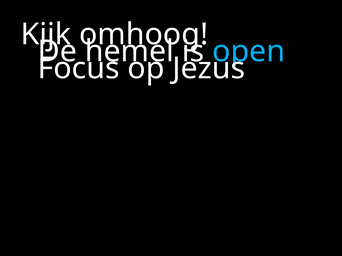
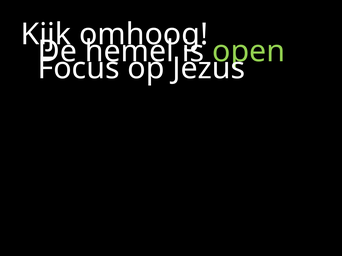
open colour: light blue -> light green (249, 51)
